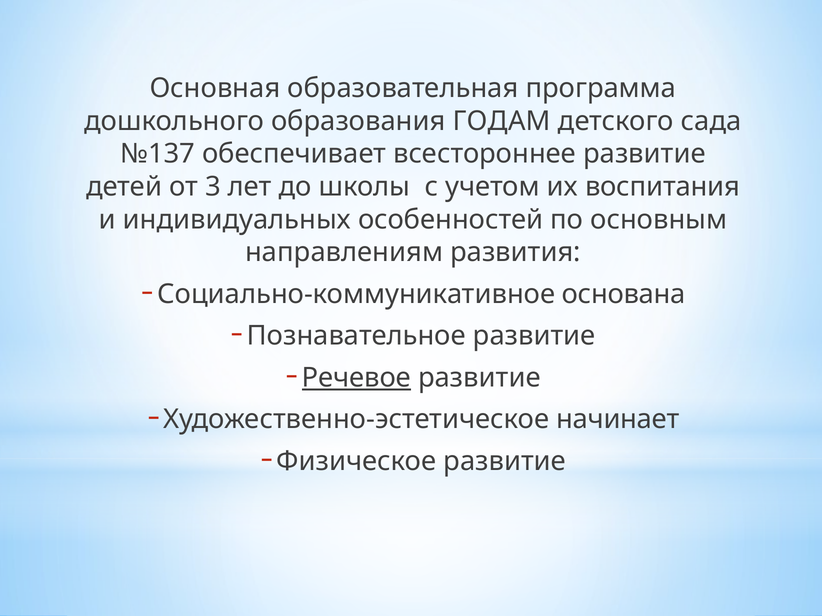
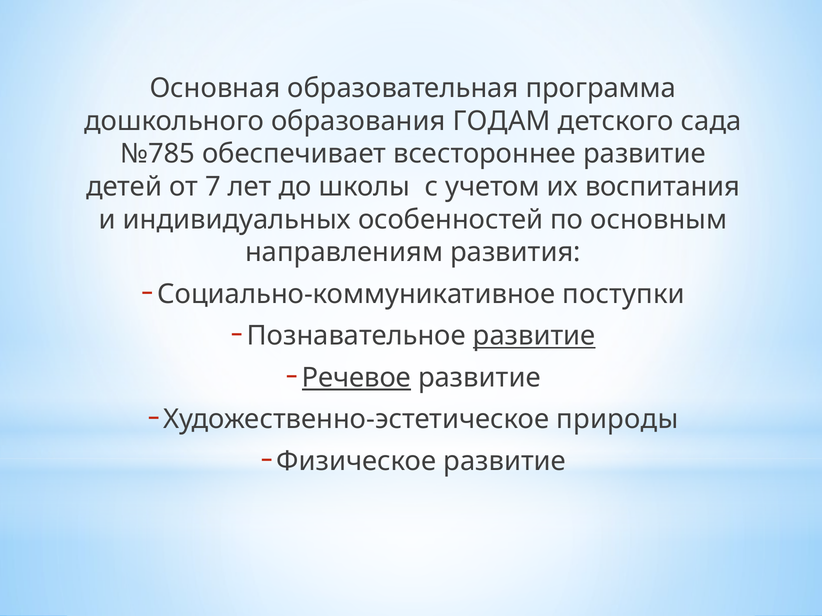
№137: №137 -> №785 (158, 154)
3: 3 -> 7 (213, 187)
основана: основана -> поступки (624, 294)
развитие underline: none -> present (534, 336)
начинает: начинает -> природы (618, 420)
